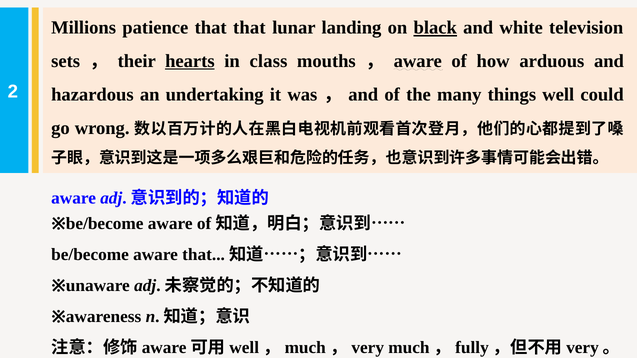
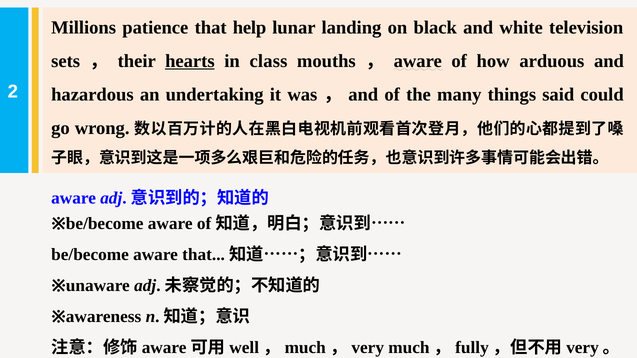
that that: that -> help (249, 28)
black underline: present -> none (435, 28)
well: well -> said (558, 95)
